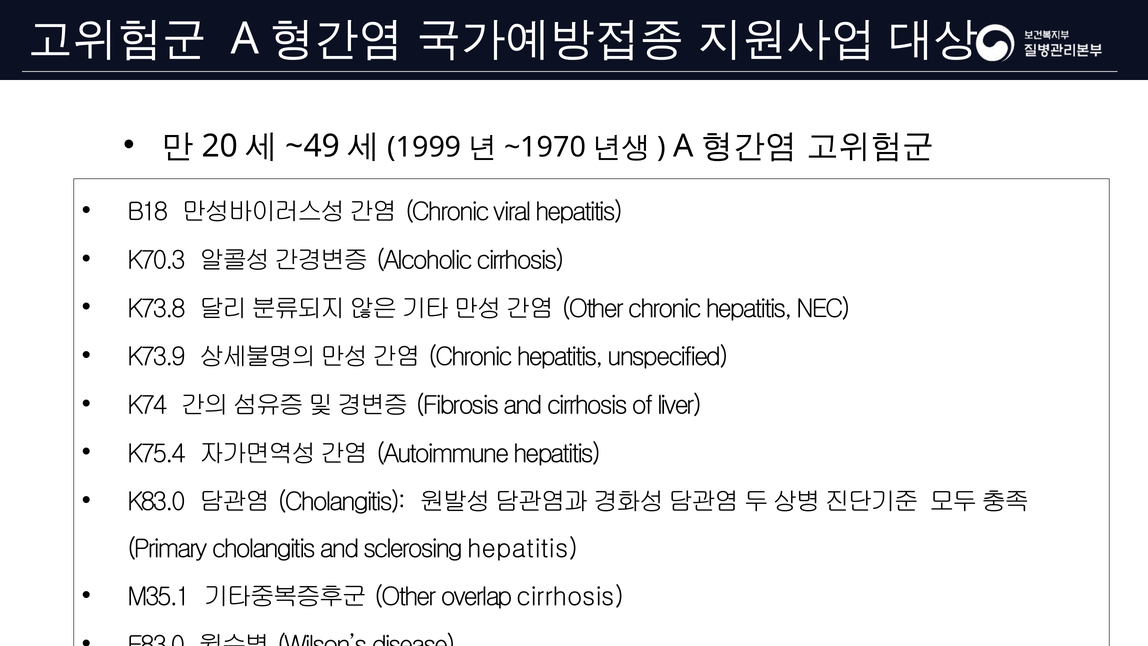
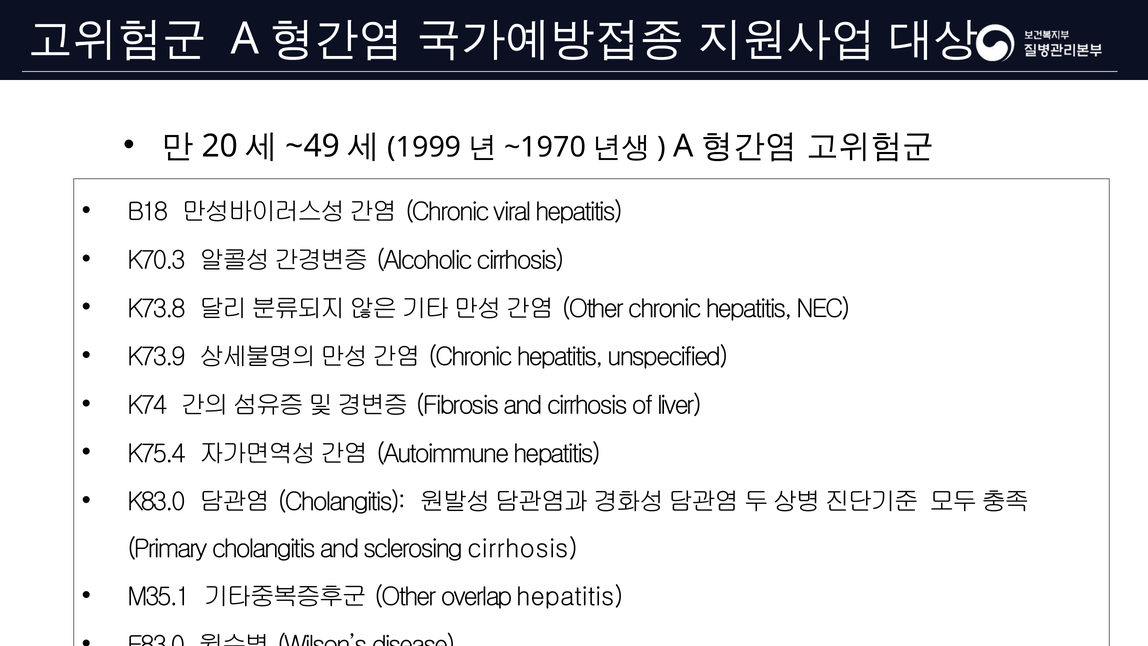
sclerosing hepatitis: hepatitis -> cirrhosis (523, 549)
overlap cirrhosis: cirrhosis -> hepatitis (570, 597)
